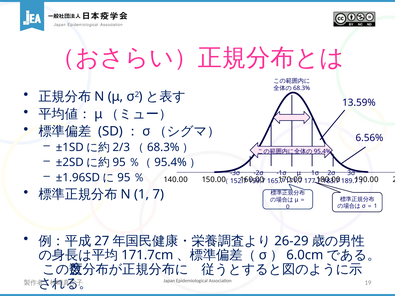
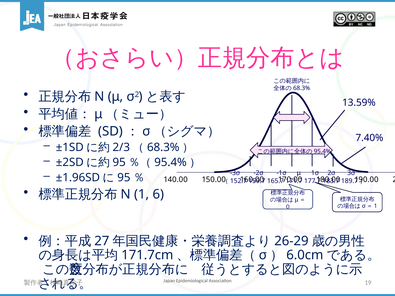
6.56%: 6.56% -> 7.40% (369, 138)
7: 7 -> 6 (158, 194)
